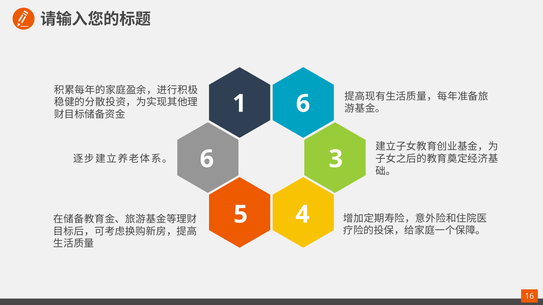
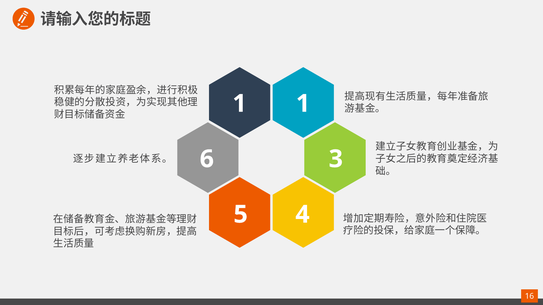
1 6: 6 -> 1 (303, 104)
